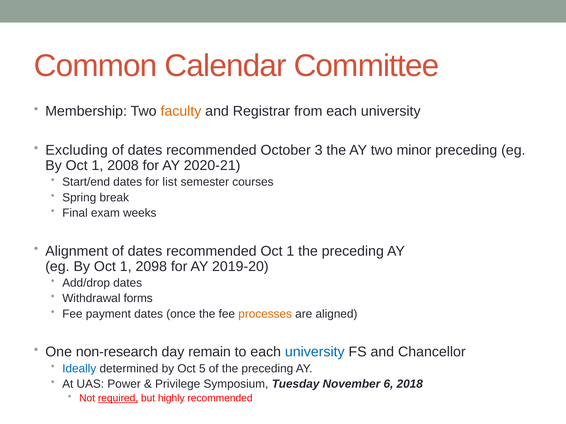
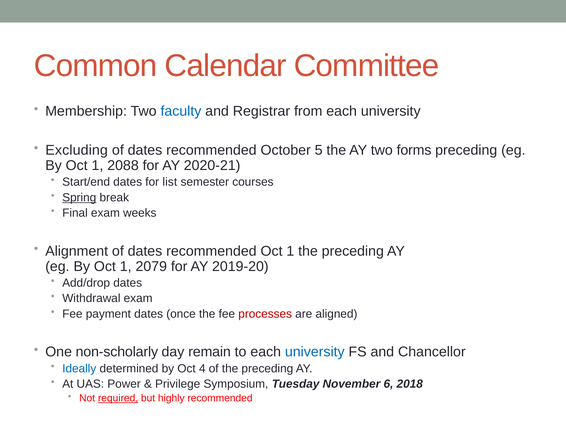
faculty colour: orange -> blue (181, 111)
3: 3 -> 5 (319, 150)
minor: minor -> forms (414, 150)
2008: 2008 -> 2088 (123, 166)
Spring underline: none -> present (79, 198)
2098: 2098 -> 2079 (151, 267)
Withdrawal forms: forms -> exam (138, 299)
processes colour: orange -> red (265, 314)
non-research: non-research -> non-scholarly (117, 352)
5: 5 -> 4 (202, 369)
